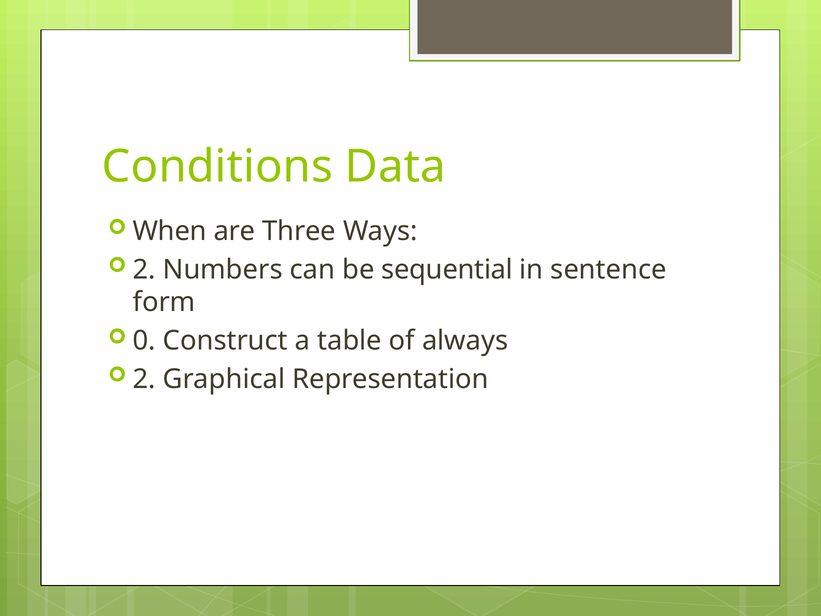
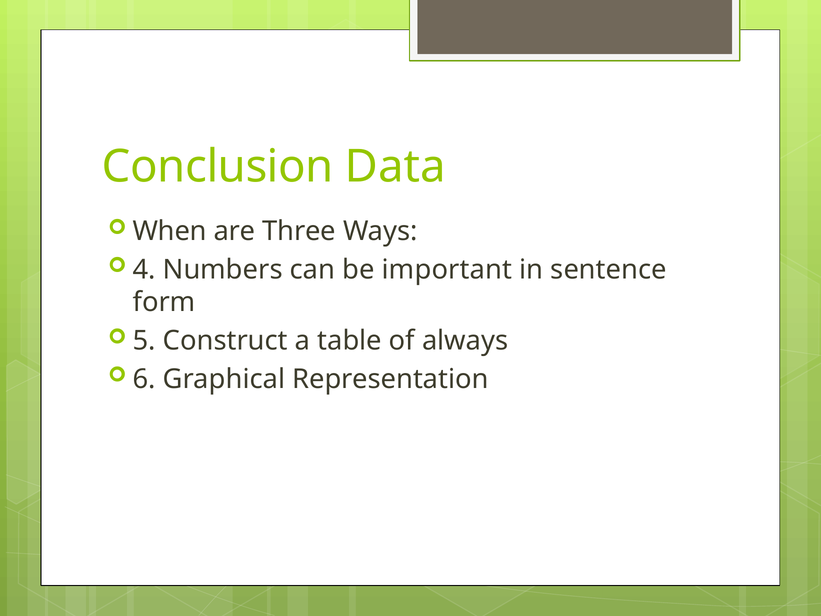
Conditions: Conditions -> Conclusion (218, 167)
2: 2 -> 4 (144, 269)
sequential: sequential -> important (447, 269)
0: 0 -> 5 (144, 341)
2: 2 -> 6 (144, 379)
